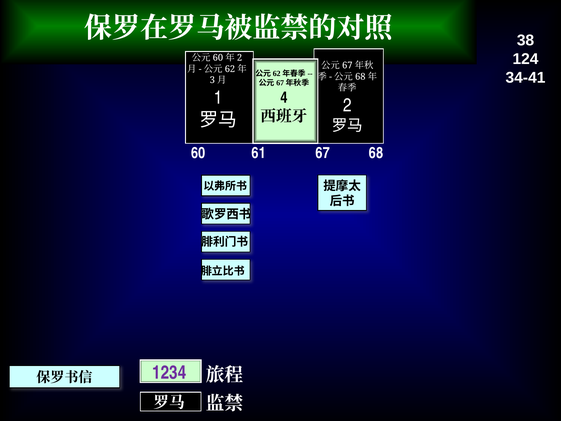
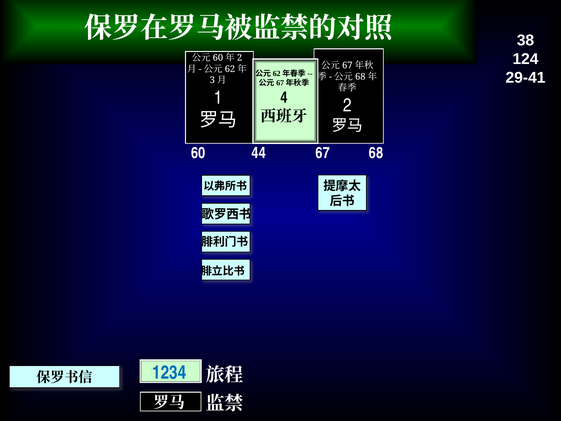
34-41: 34-41 -> 29-41 (525, 78)
61: 61 -> 44 (259, 153)
1234 colour: purple -> blue (169, 372)
